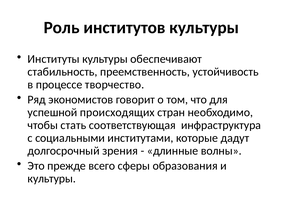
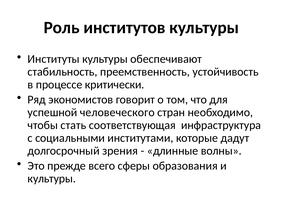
творчество: творчество -> критически (115, 84)
происходящих: происходящих -> человеческого (117, 112)
